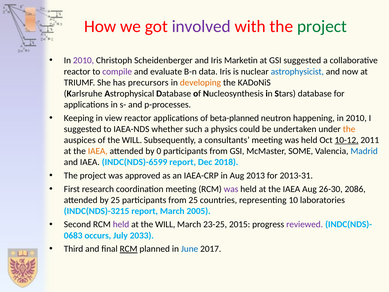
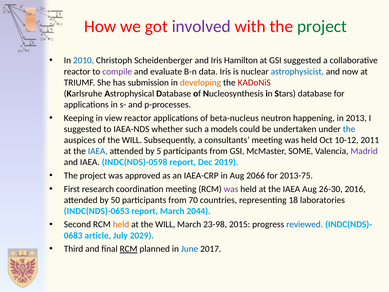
2010 colour: purple -> blue (84, 60)
Marketin: Marketin -> Hamilton (241, 60)
precursors: precursors -> submission (148, 82)
KADoNiS colour: black -> red (254, 82)
beta-planned: beta-planned -> beta-nucleus (234, 118)
2010: 2010 -> 2013 (356, 118)
physics: physics -> models (224, 129)
the colour: orange -> blue (349, 129)
10-12 underline: present -> none (347, 140)
IAEA colour: orange -> blue (98, 151)
0: 0 -> 5 (159, 151)
Madrid colour: blue -> purple (364, 151)
INDC(NDS)-6599: INDC(NDS)-6599 -> INDC(NDS)-0598 (135, 162)
2018: 2018 -> 2019 (226, 162)
2013: 2013 -> 2066 (256, 175)
2013-31: 2013-31 -> 2013-75 (296, 175)
2086: 2086 -> 2016 (355, 189)
by 25: 25 -> 50 (115, 200)
from 25: 25 -> 70 (193, 200)
10: 10 -> 18 (293, 200)
INDC(NDS)-3215: INDC(NDS)-3215 -> INDC(NDS)-0653 (97, 211)
2005: 2005 -> 2044 (199, 211)
held colour: purple -> orange (121, 224)
23-25: 23-25 -> 23-98 (215, 224)
reviewed colour: purple -> blue (305, 224)
occurs: occurs -> article (98, 235)
2033: 2033 -> 2029 (142, 235)
